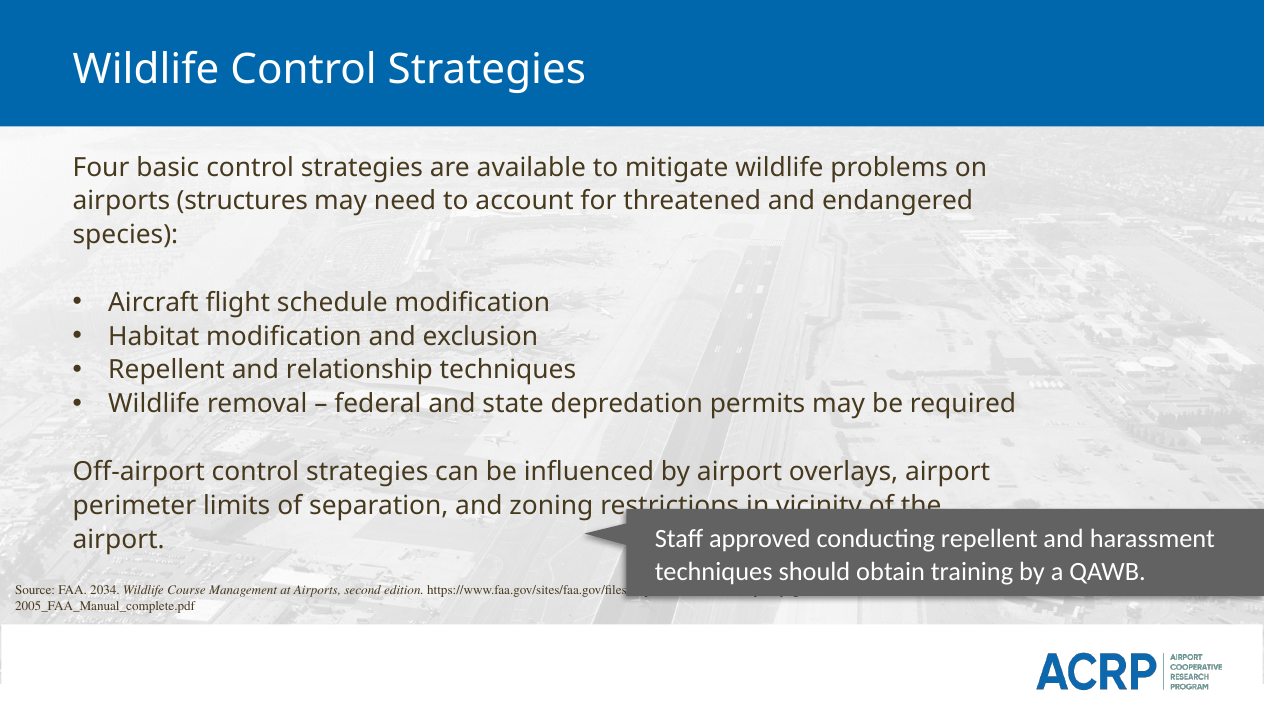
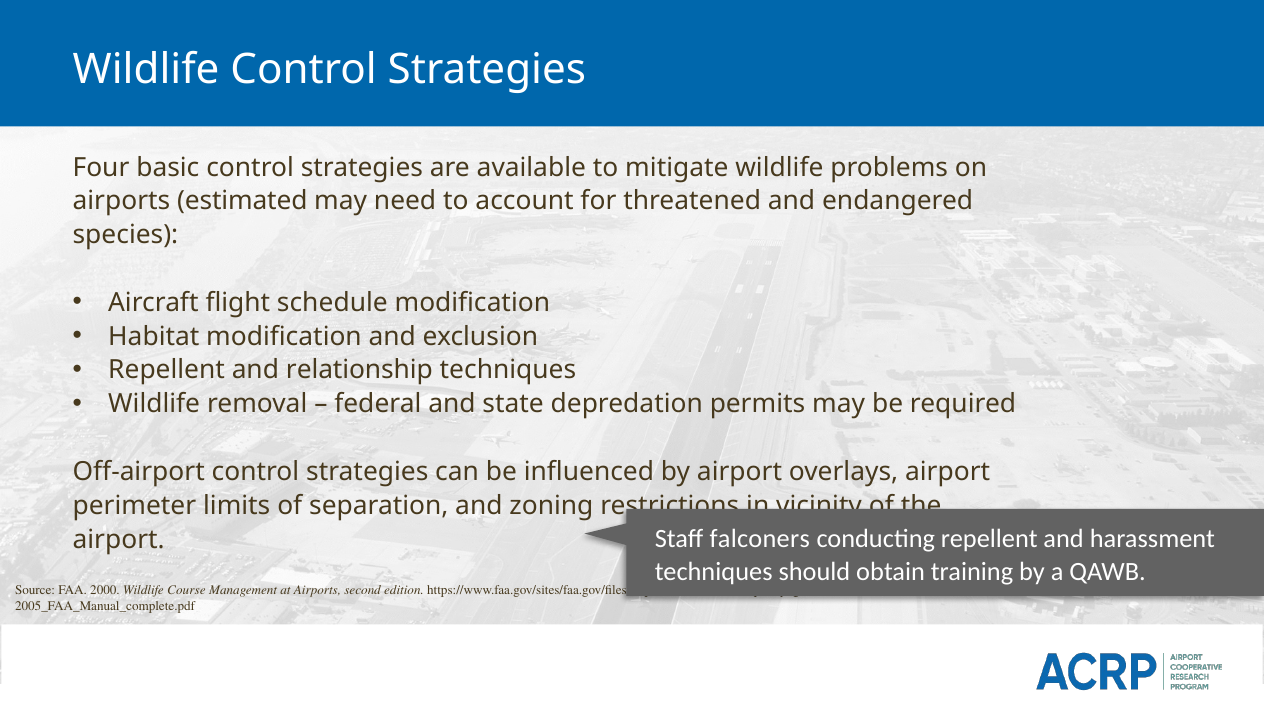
structures: structures -> estimated (242, 201)
approved: approved -> falconers (760, 538)
2034: 2034 -> 2000 (105, 591)
